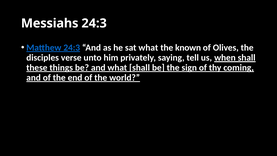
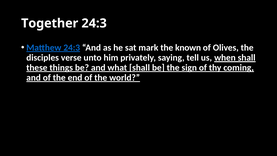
Messiahs: Messiahs -> Together (50, 23)
sat what: what -> mark (148, 48)
